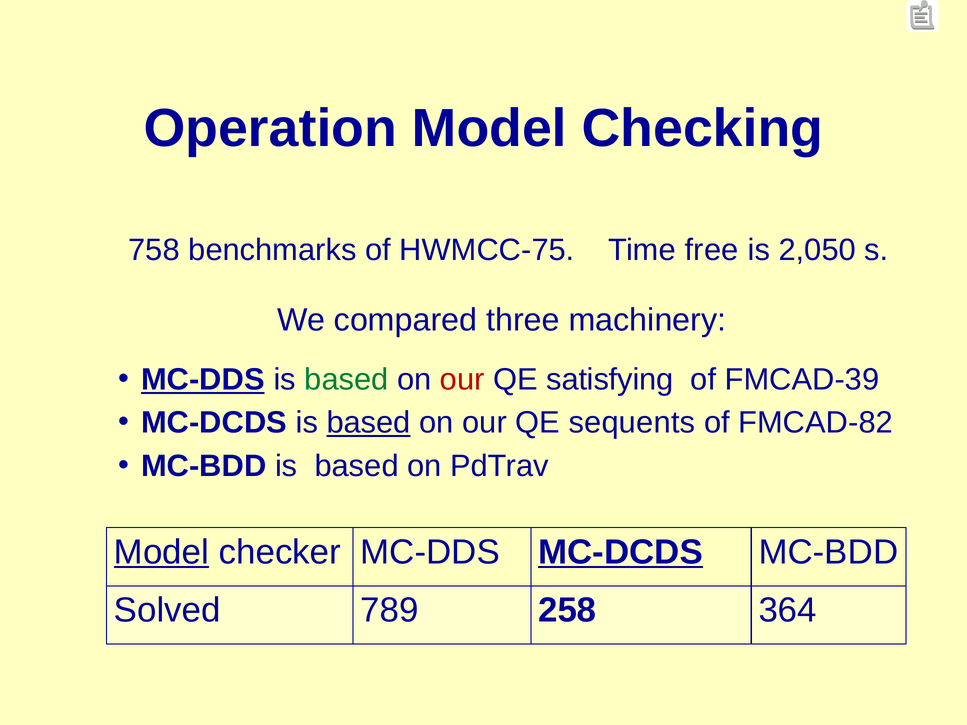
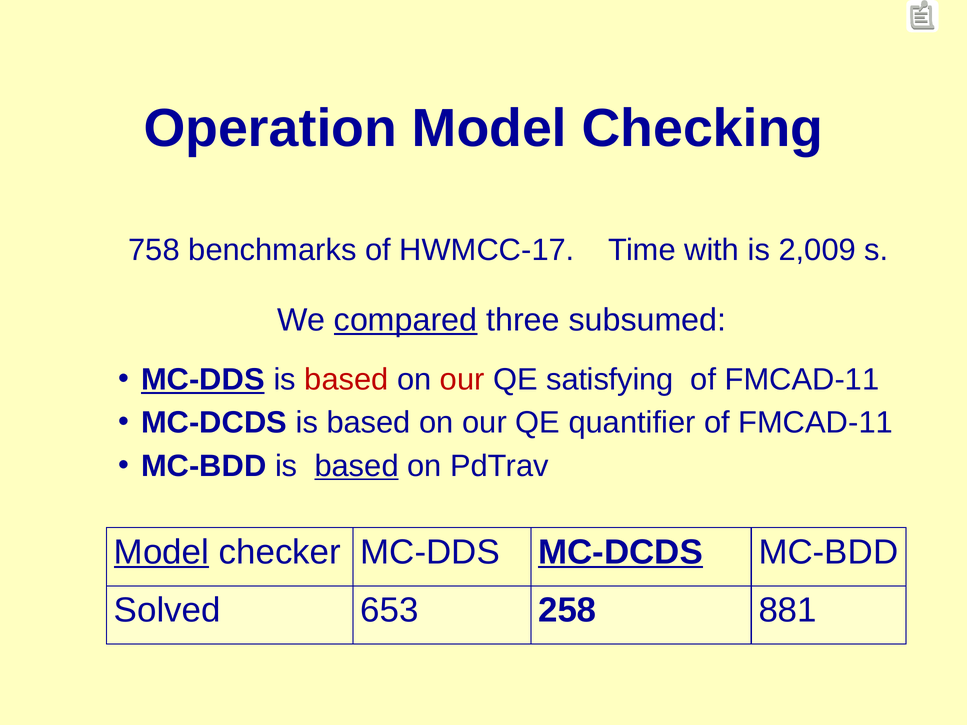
HWMCC-75: HWMCC-75 -> HWMCC-17 (487, 250)
free: free -> with (712, 250)
2,050: 2,050 -> 2,009 (817, 250)
compared underline: none -> present (406, 320)
machinery: machinery -> subsumed (647, 320)
based colour: green -> red (346, 380)
FMCAD-39: FMCAD-39 -> FMCAD-11 (802, 380)
based underline: present -> none (369, 423)
sequents: sequents -> quantifier (632, 423)
FMCAD-82: FMCAD-82 -> FMCAD-11 (816, 423)
based underline: none -> present (357, 466)
789: 789 -> 653 (389, 611)
364: 364 -> 881 (788, 611)
